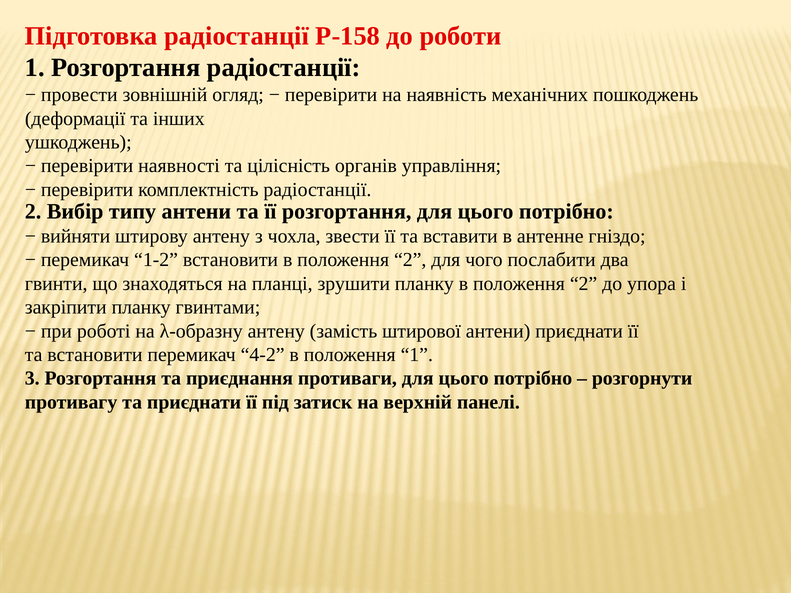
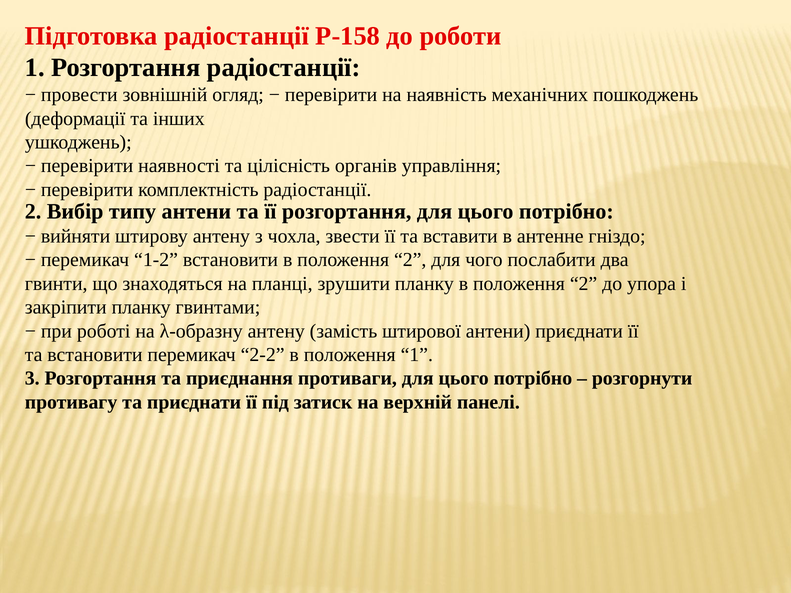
4-2: 4-2 -> 2-2 (263, 355)
